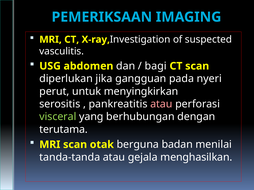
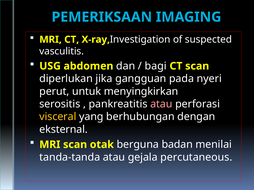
visceral colour: light green -> yellow (58, 117)
terutama: terutama -> eksternal (64, 130)
menghasilkan: menghasilkan -> percutaneous (196, 158)
